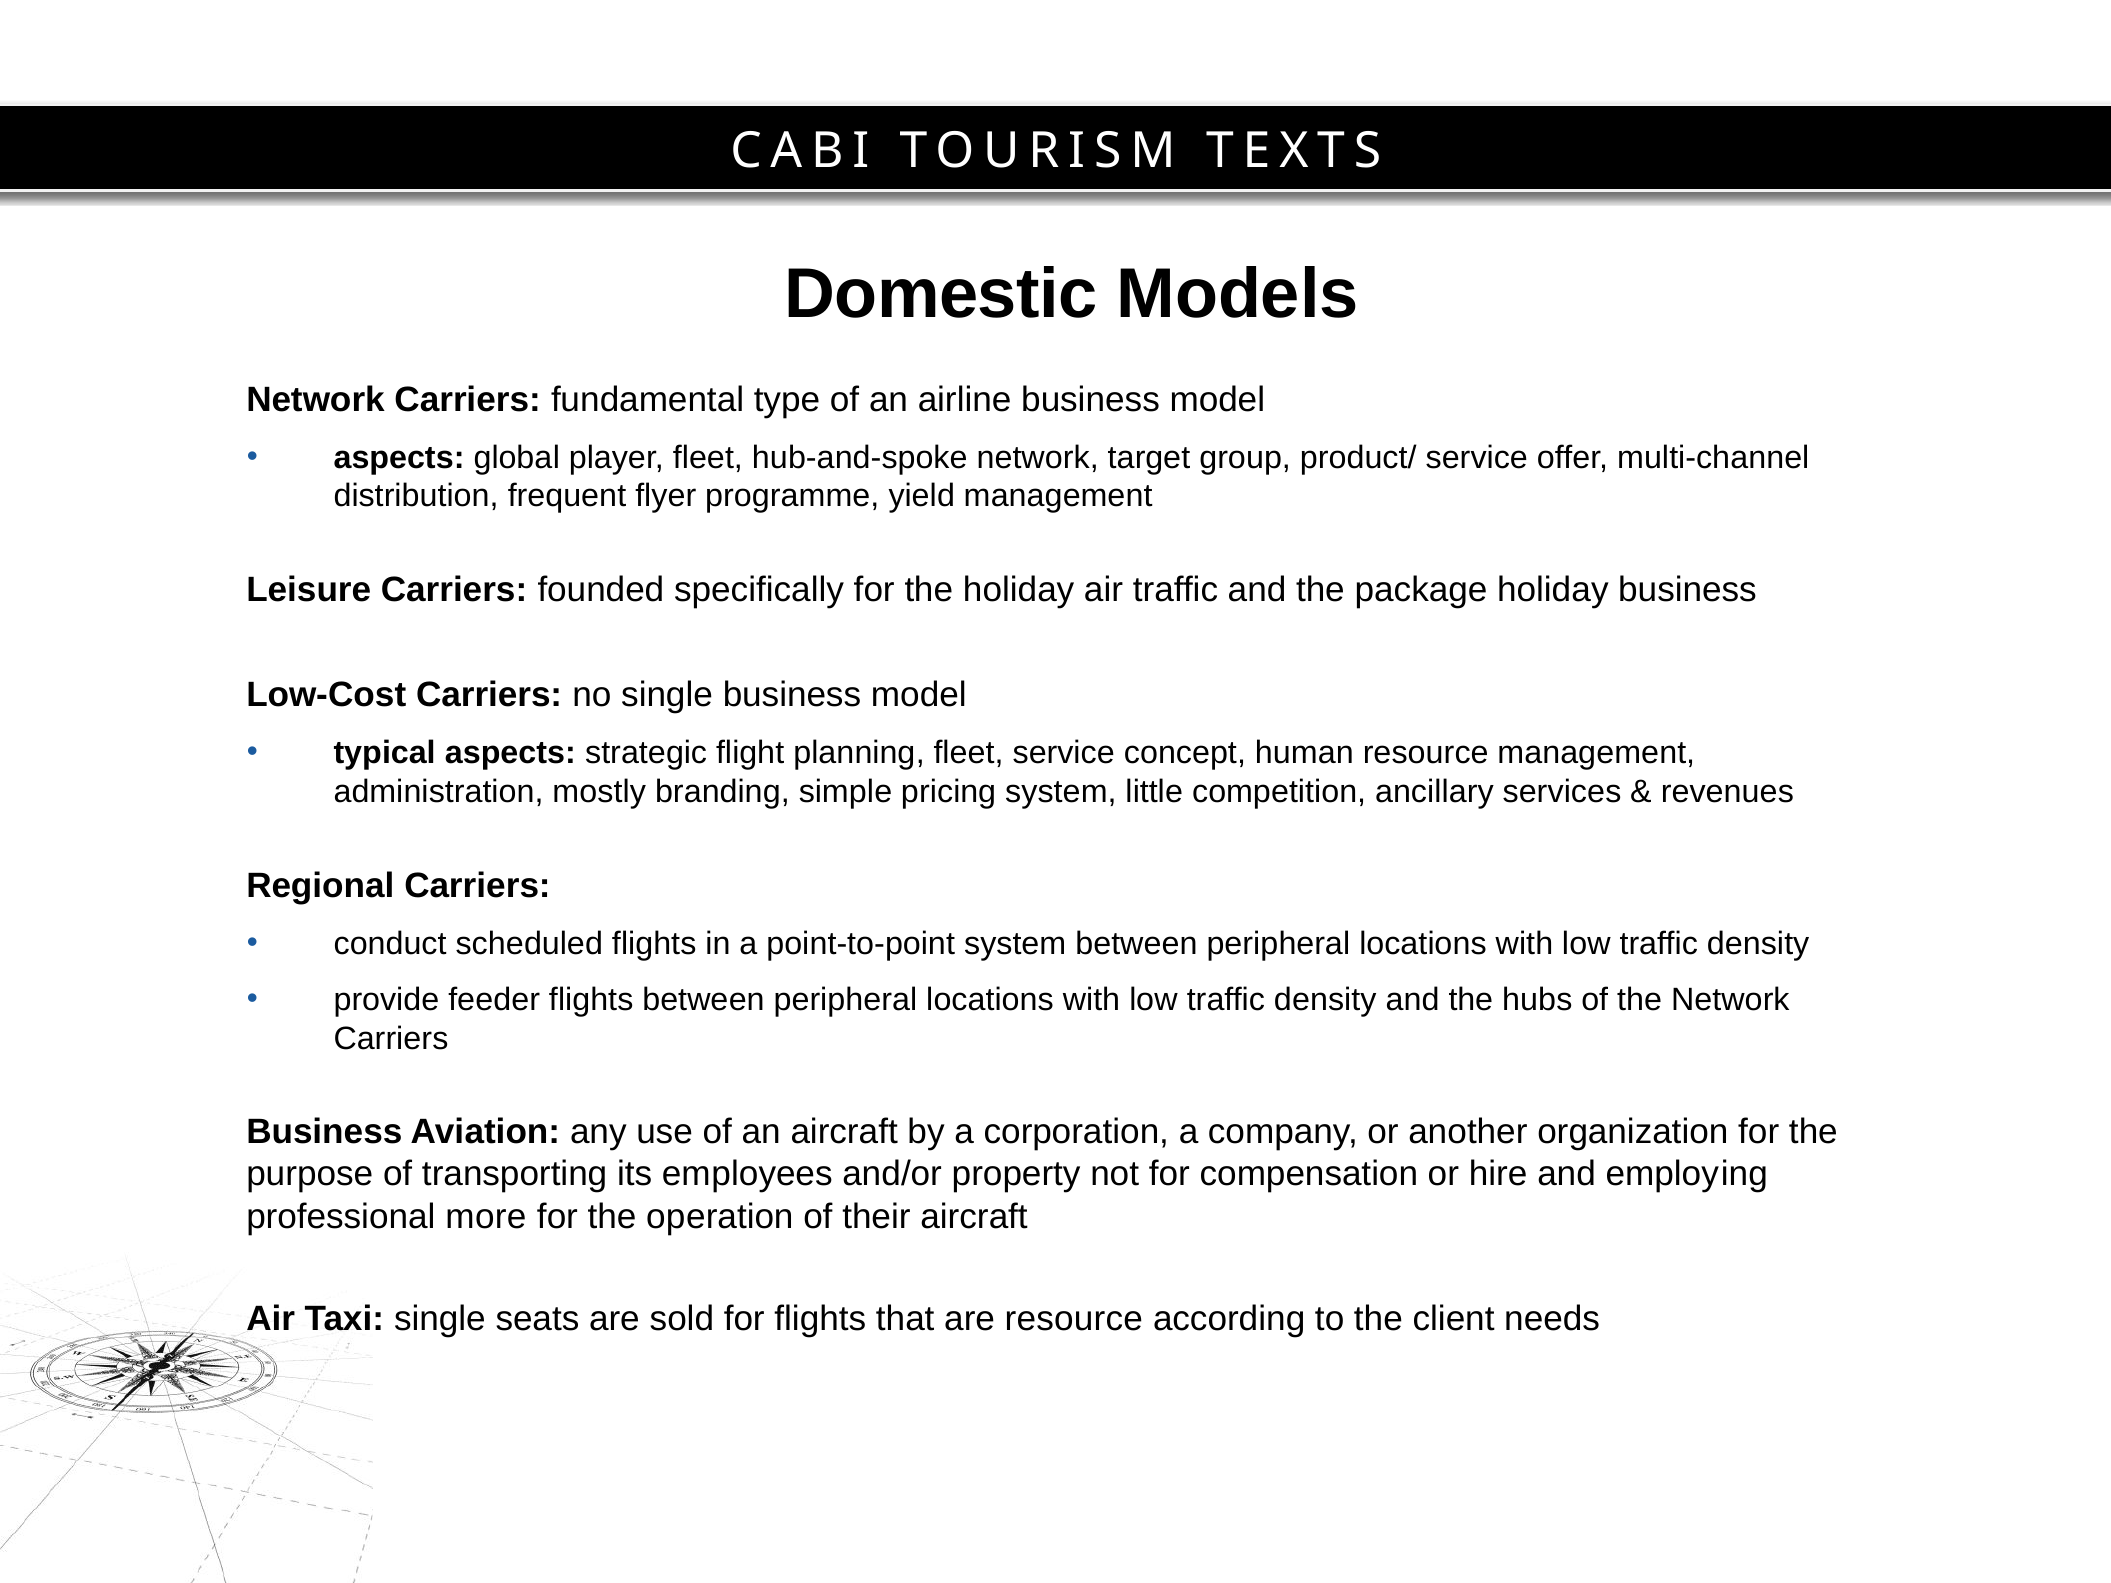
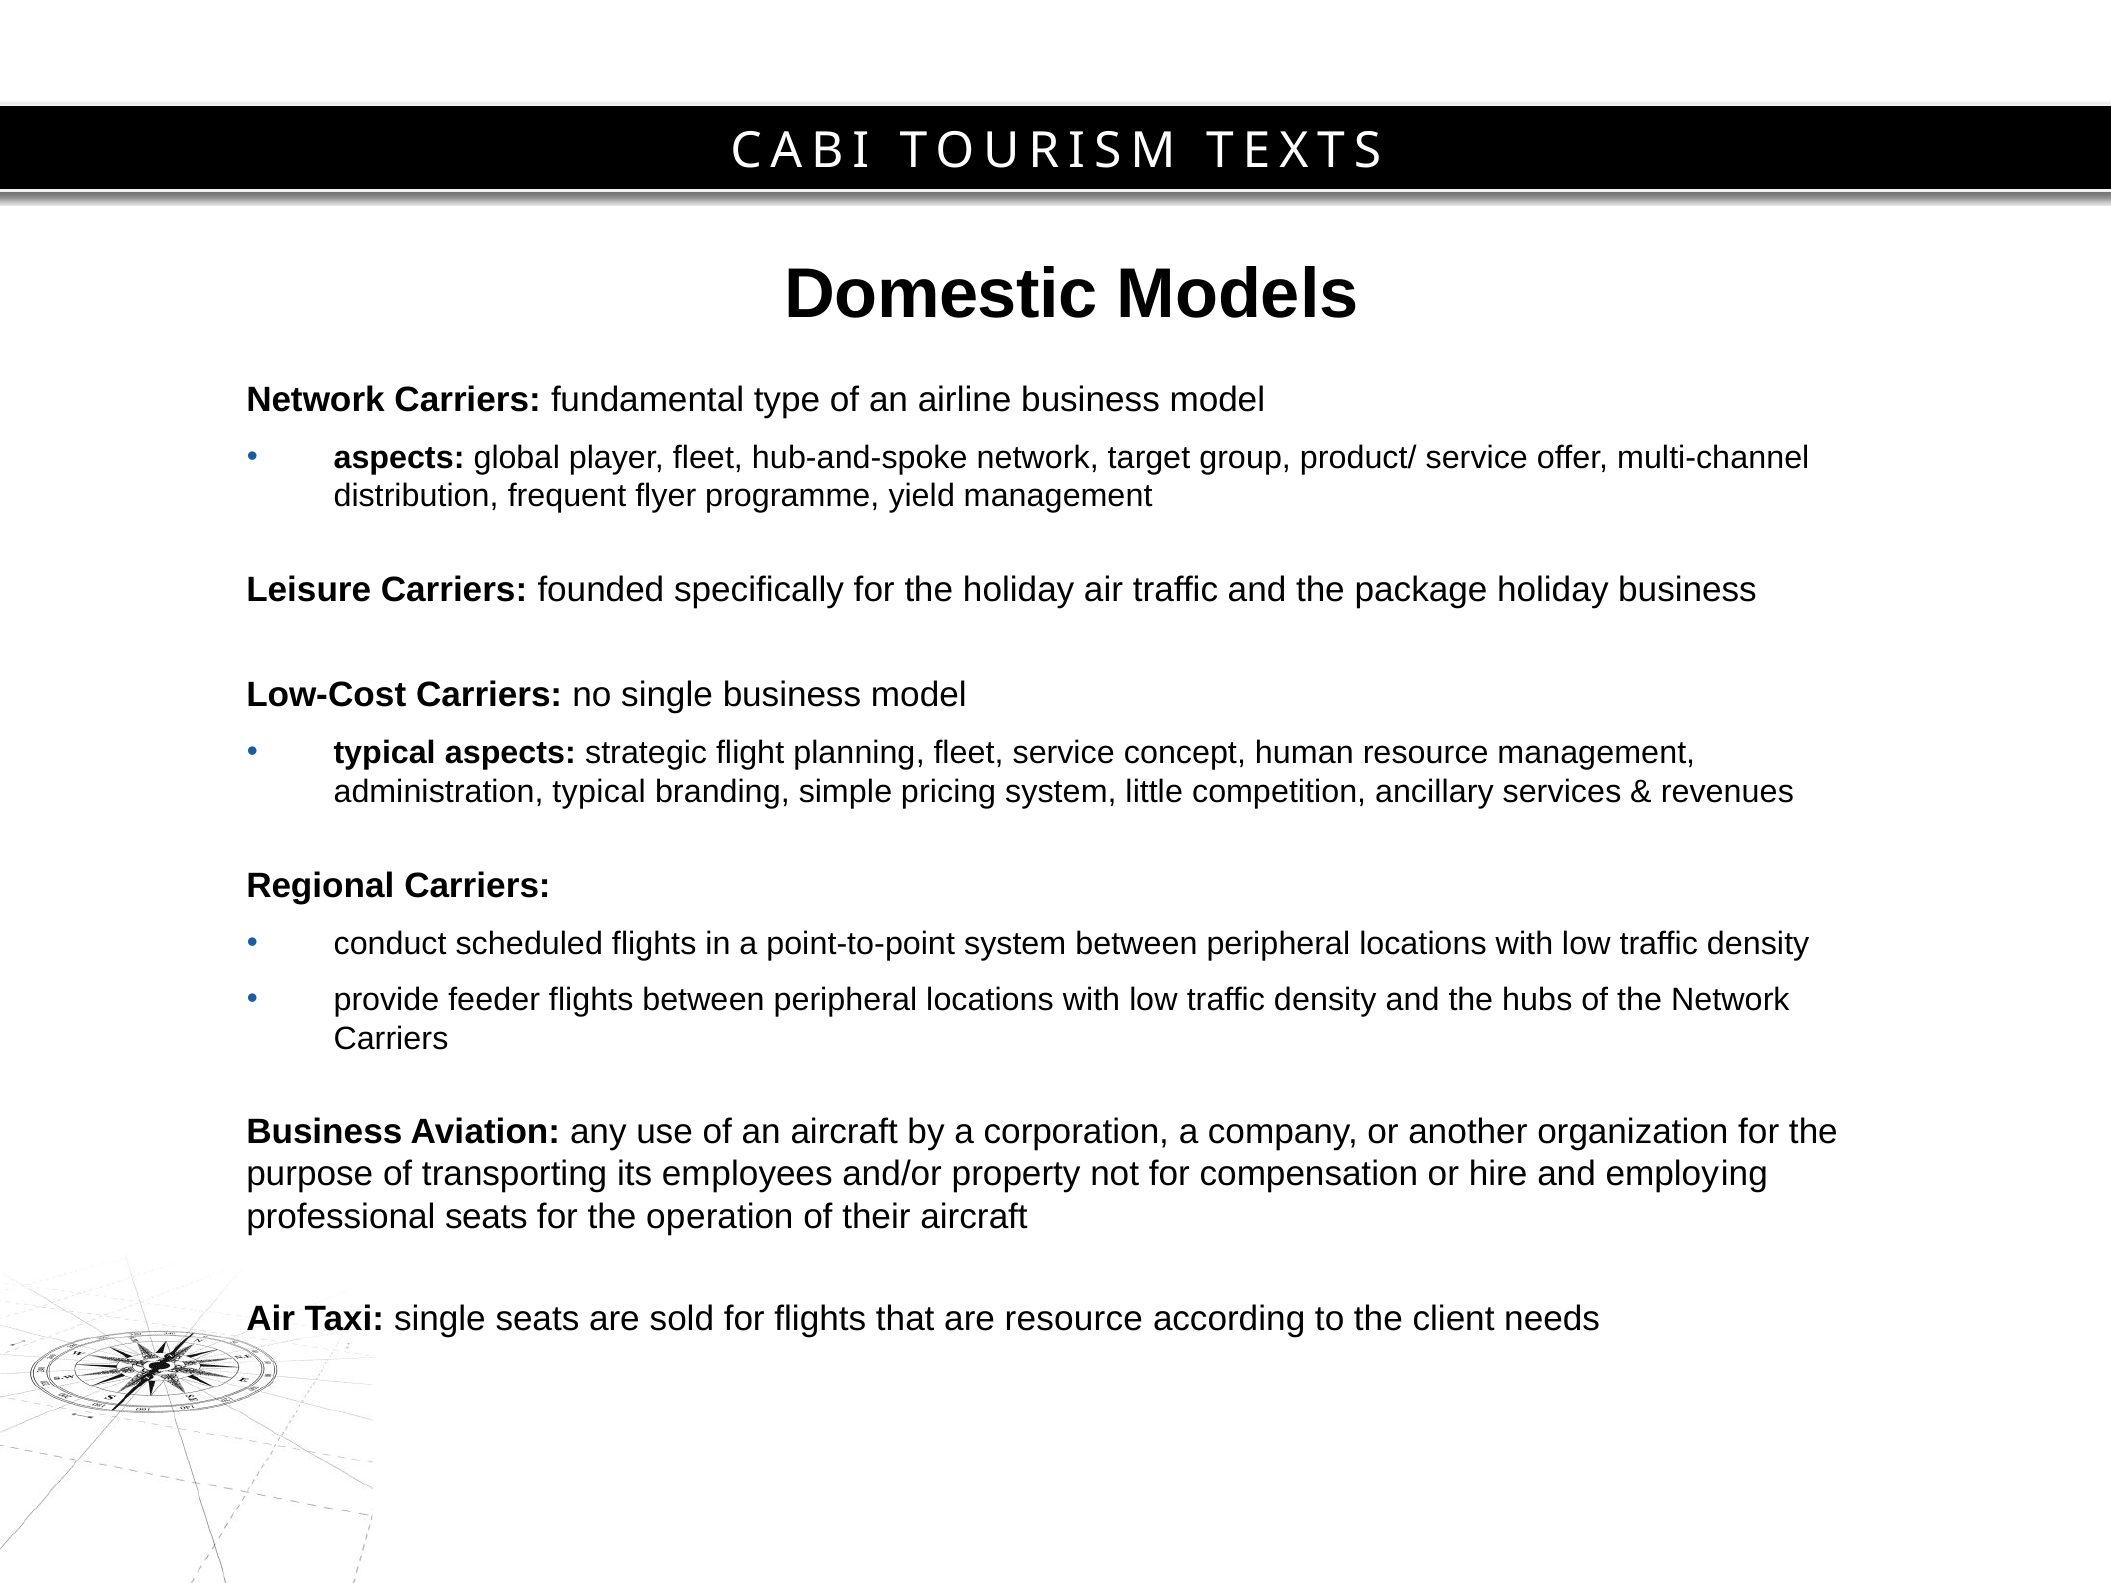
administration mostly: mostly -> typical (599, 792)
professional more: more -> seats (486, 1217)
